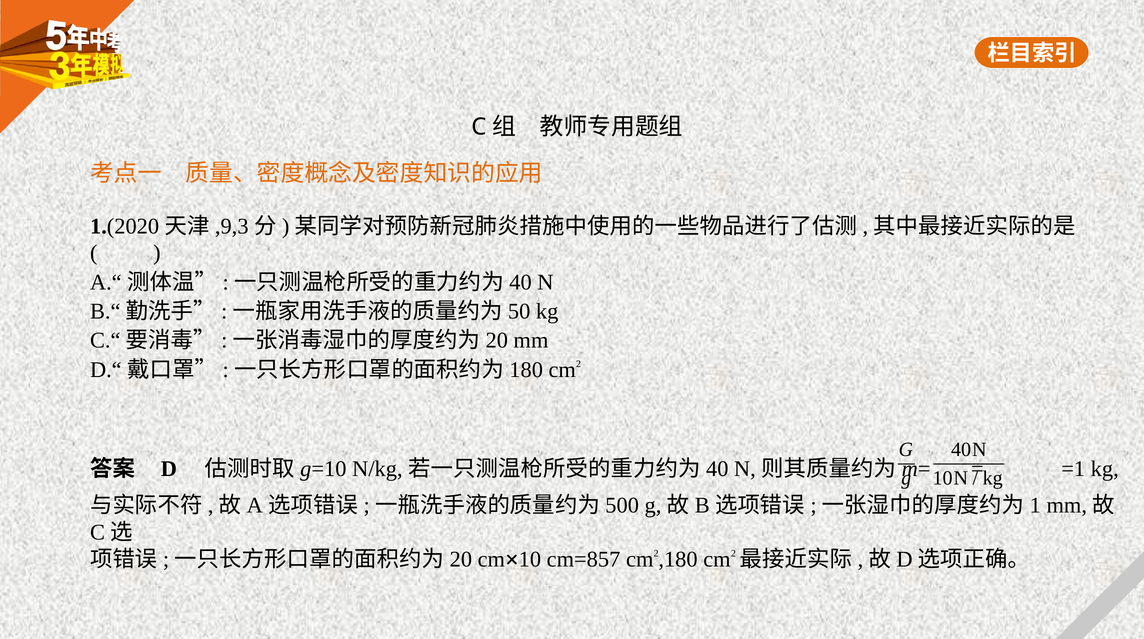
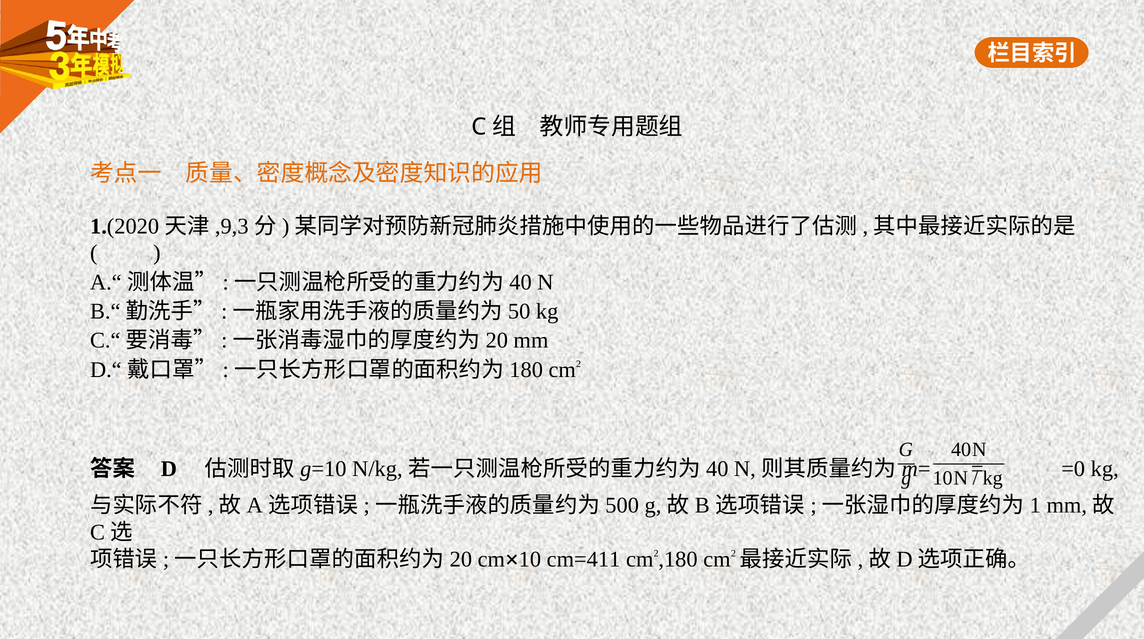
=1: =1 -> =0 (1073, 469)
cm=857: cm=857 -> cm=411 (584, 560)
